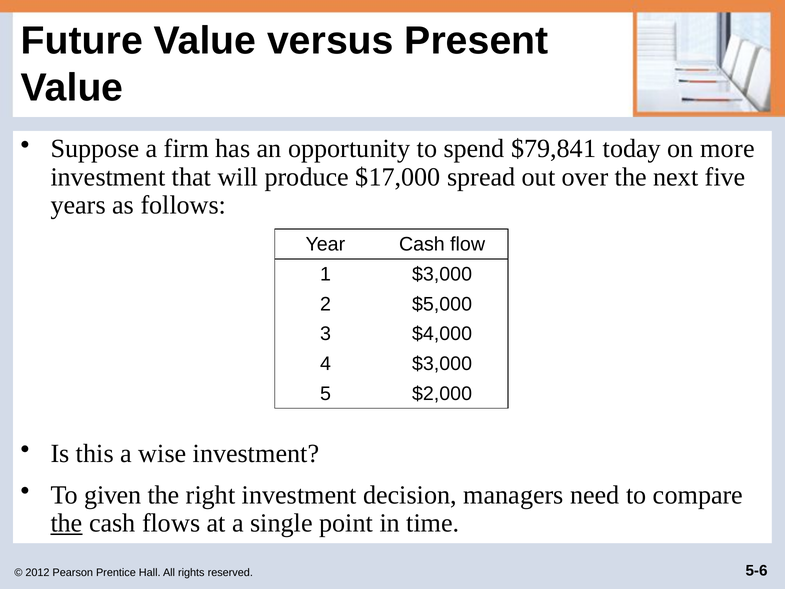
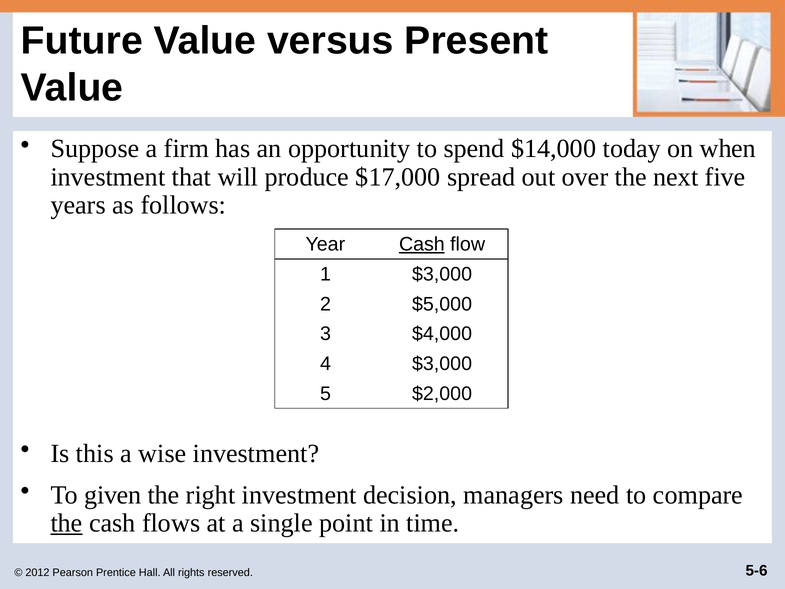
$79,841: $79,841 -> $14,000 (554, 149)
more: more -> when (728, 149)
Cash underline: none -> present (422, 244)
